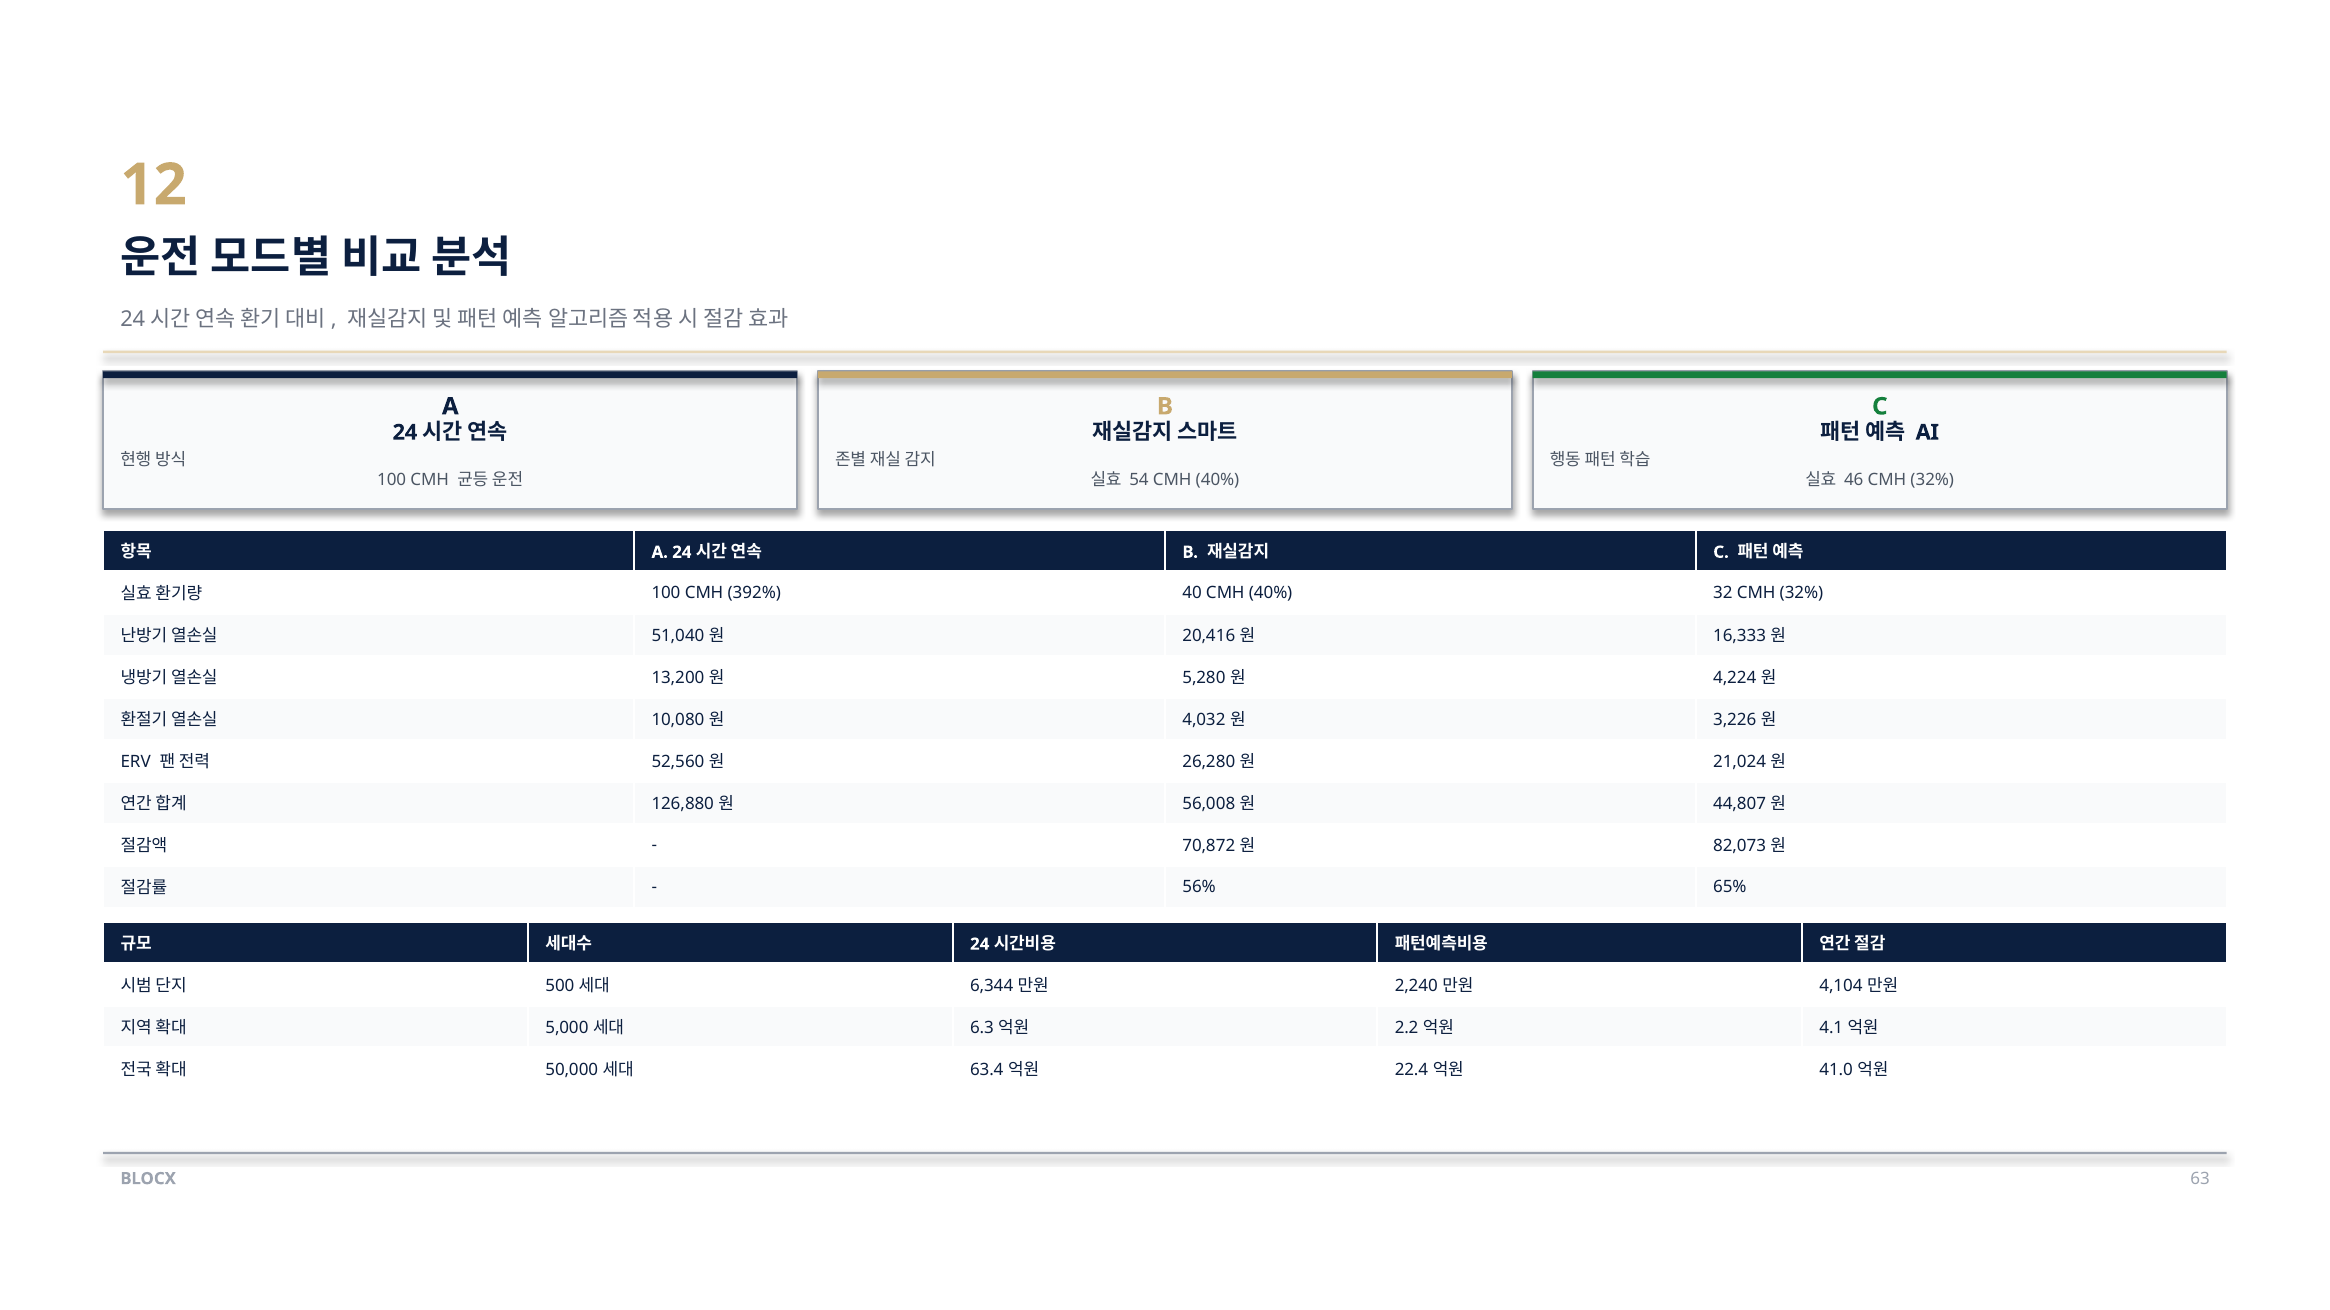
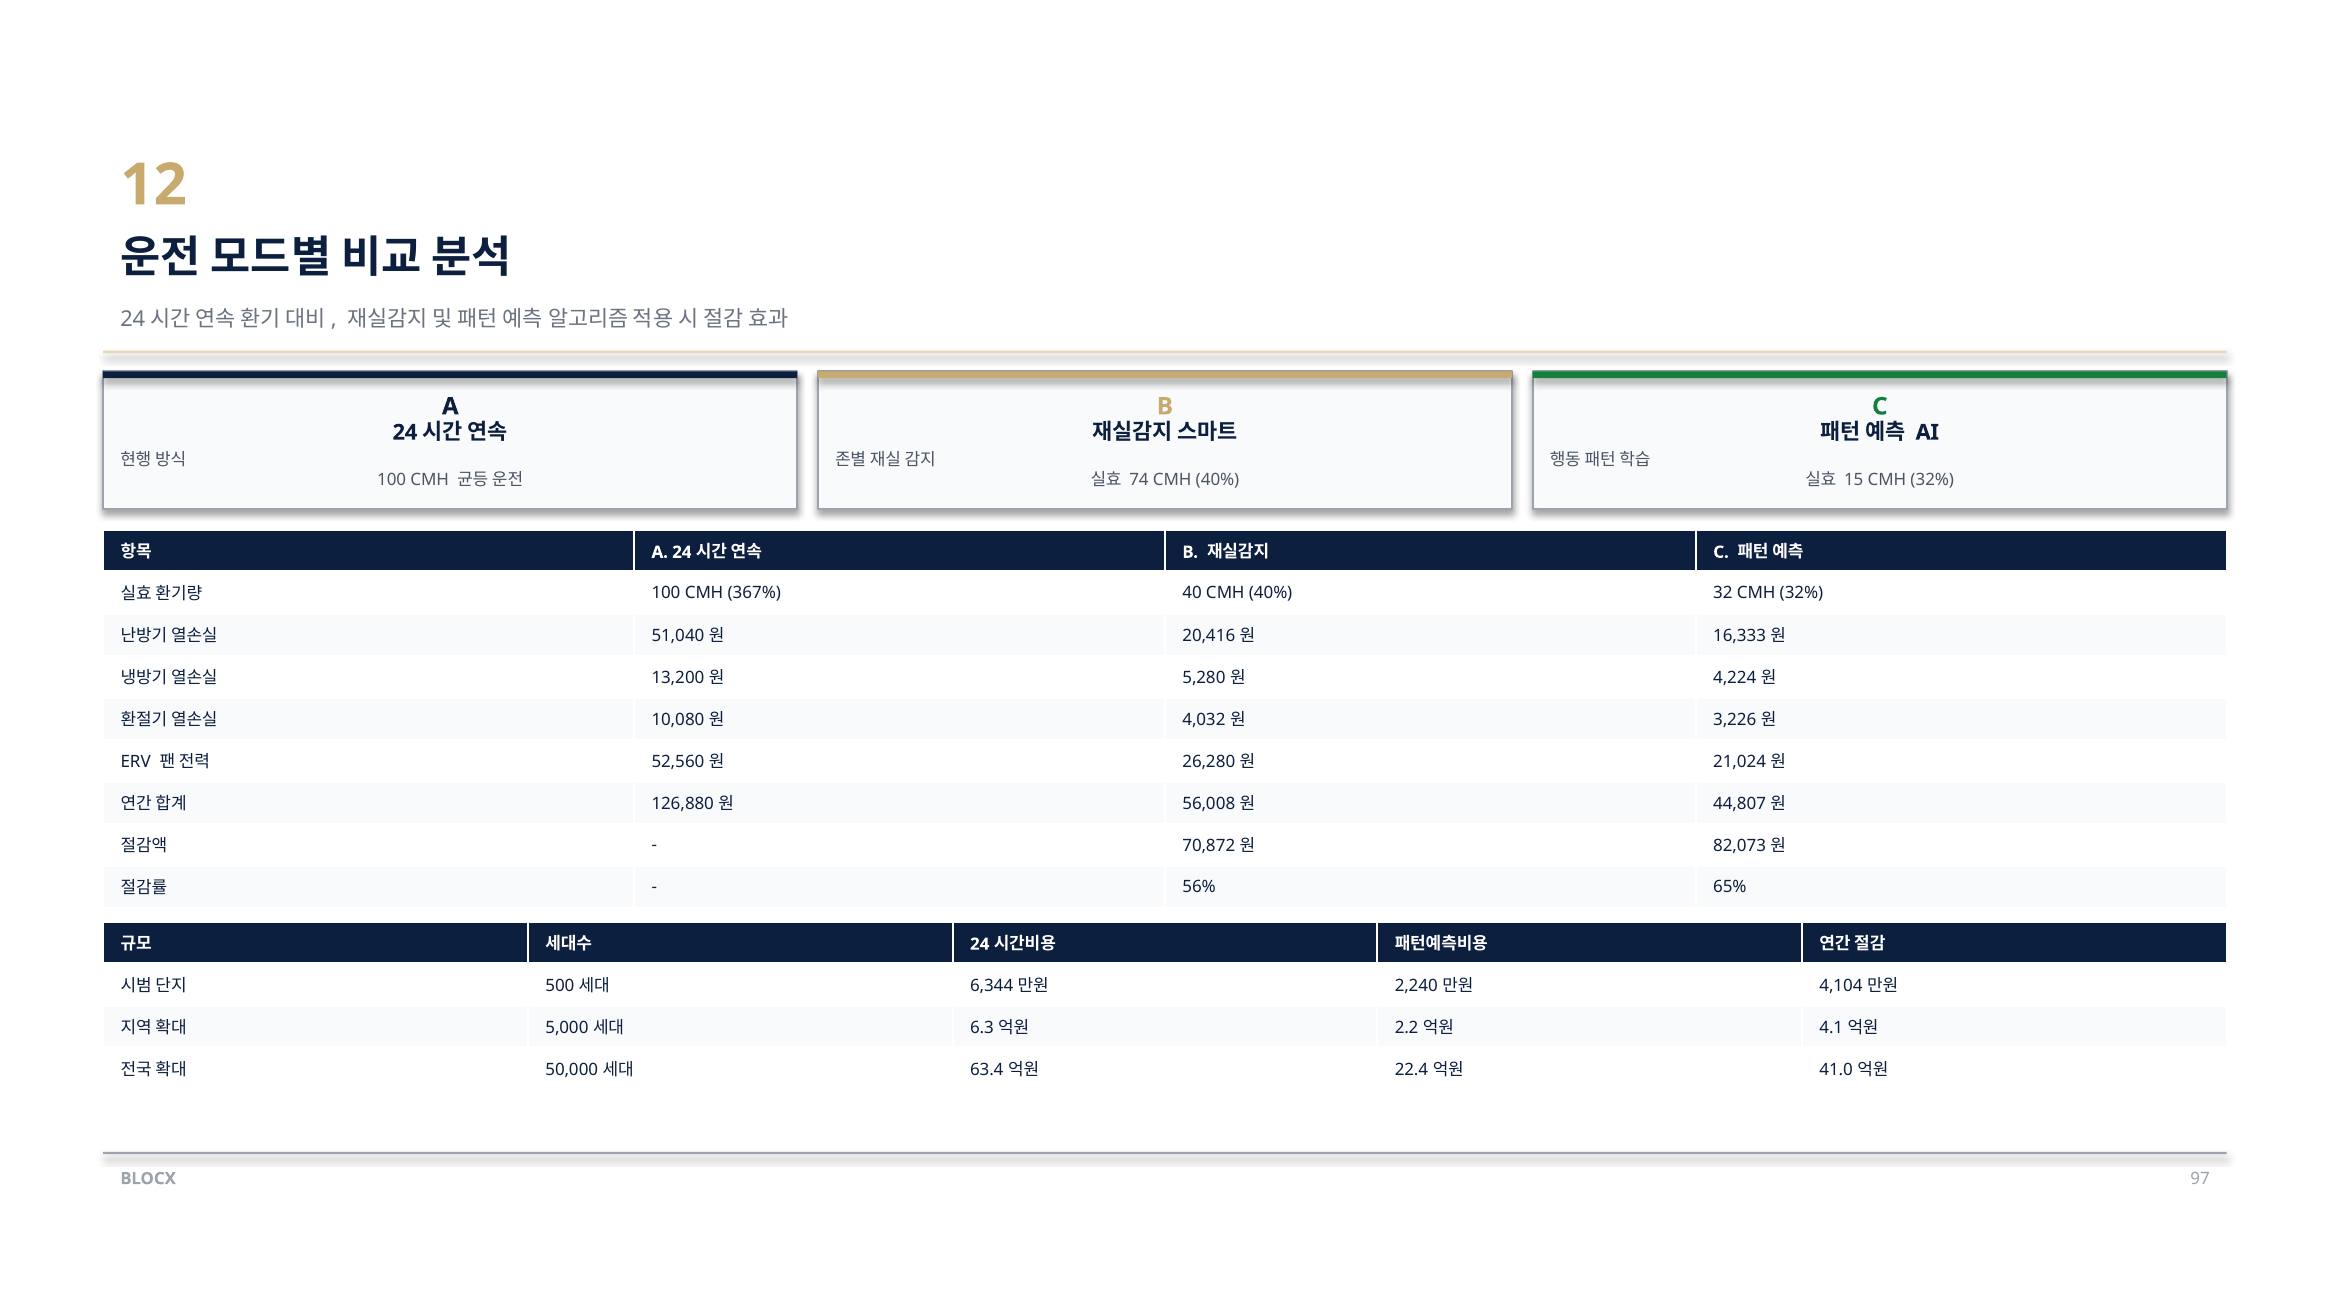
54: 54 -> 74 (1139, 481)
46: 46 -> 15 (1854, 481)
392%: 392% -> 367% (754, 593)
63: 63 -> 97 (2200, 1179)
